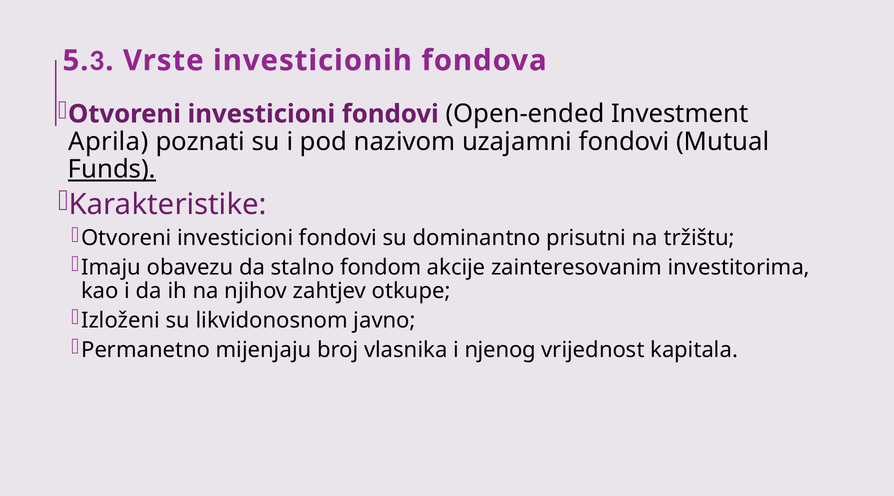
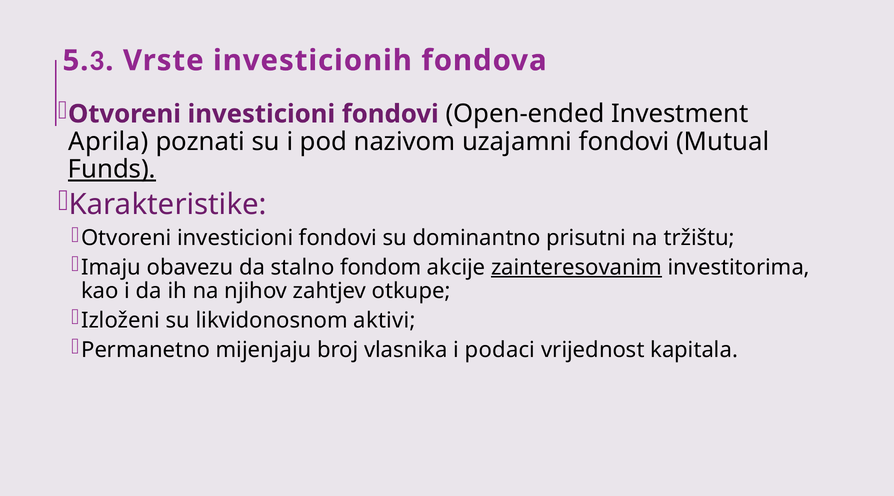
zainteresovanim underline: none -> present (577, 268)
javno: javno -> aktivi (385, 321)
njenog: njenog -> podaci (500, 350)
